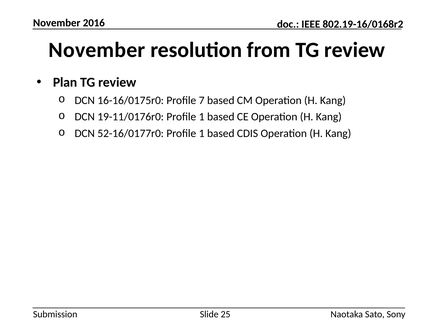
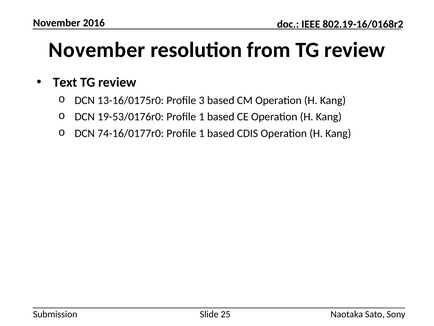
Plan: Plan -> Text (65, 82)
16-16/0175r0: 16-16/0175r0 -> 13-16/0175r0 (131, 100)
7: 7 -> 3 (202, 100)
19-11/0176r0: 19-11/0176r0 -> 19-53/0176r0 (131, 117)
52-16/0177r0: 52-16/0177r0 -> 74-16/0177r0 (131, 133)
